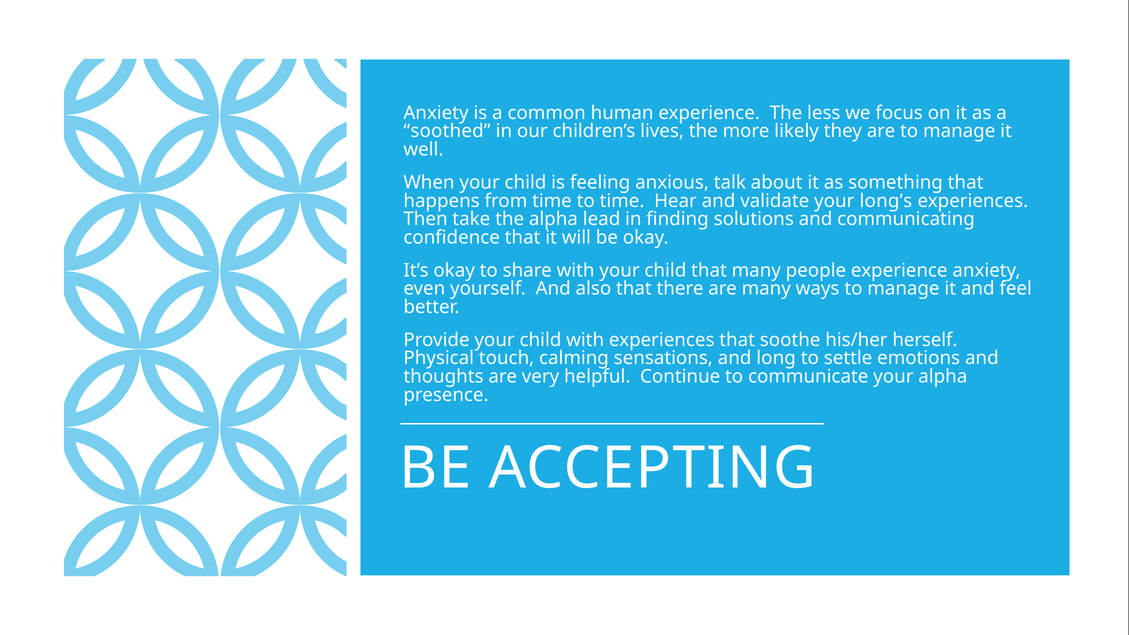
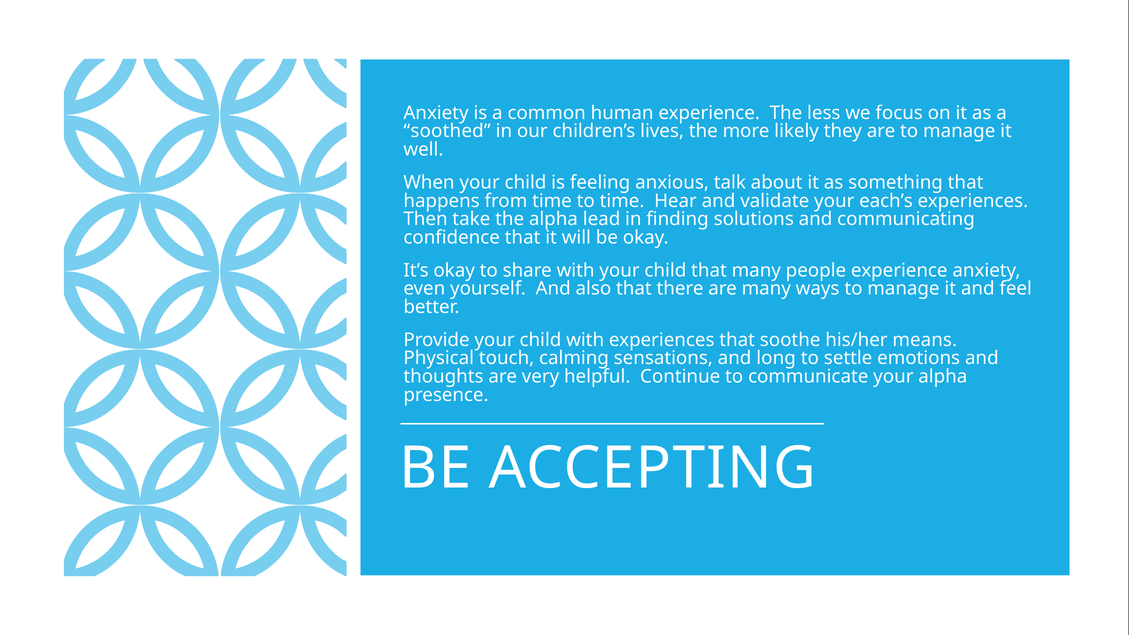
long’s: long’s -> each’s (886, 201)
herself: herself -> means (925, 340)
